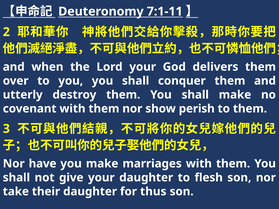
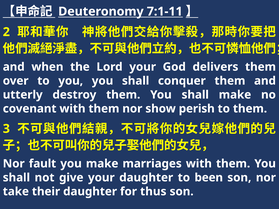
have: have -> fault (43, 164)
flesh: flesh -> been (209, 178)
